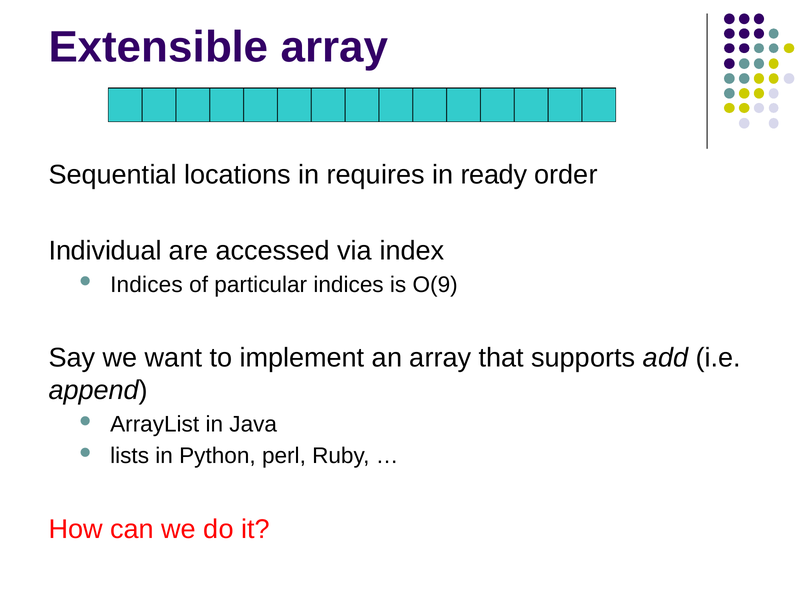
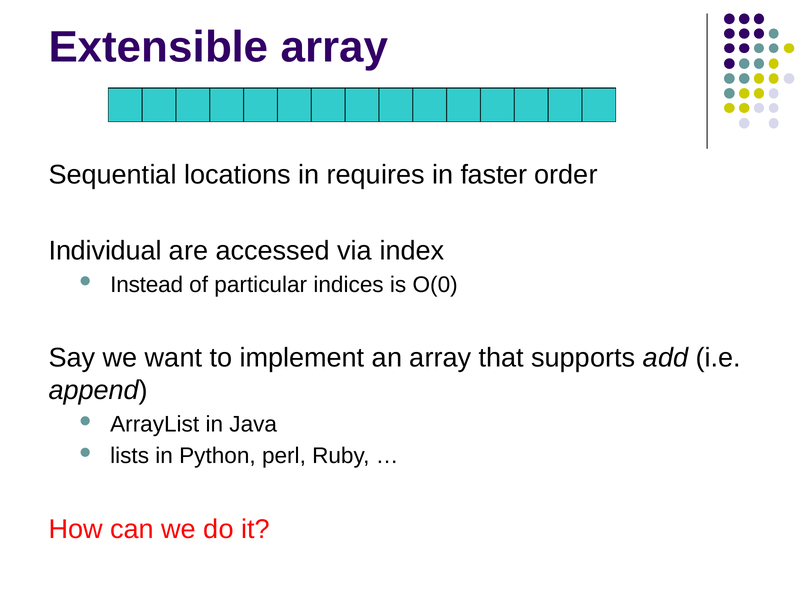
ready: ready -> faster (494, 175)
Indices: Indices -> Instead (147, 285)
O(9: O(9 -> O(0 (435, 285)
